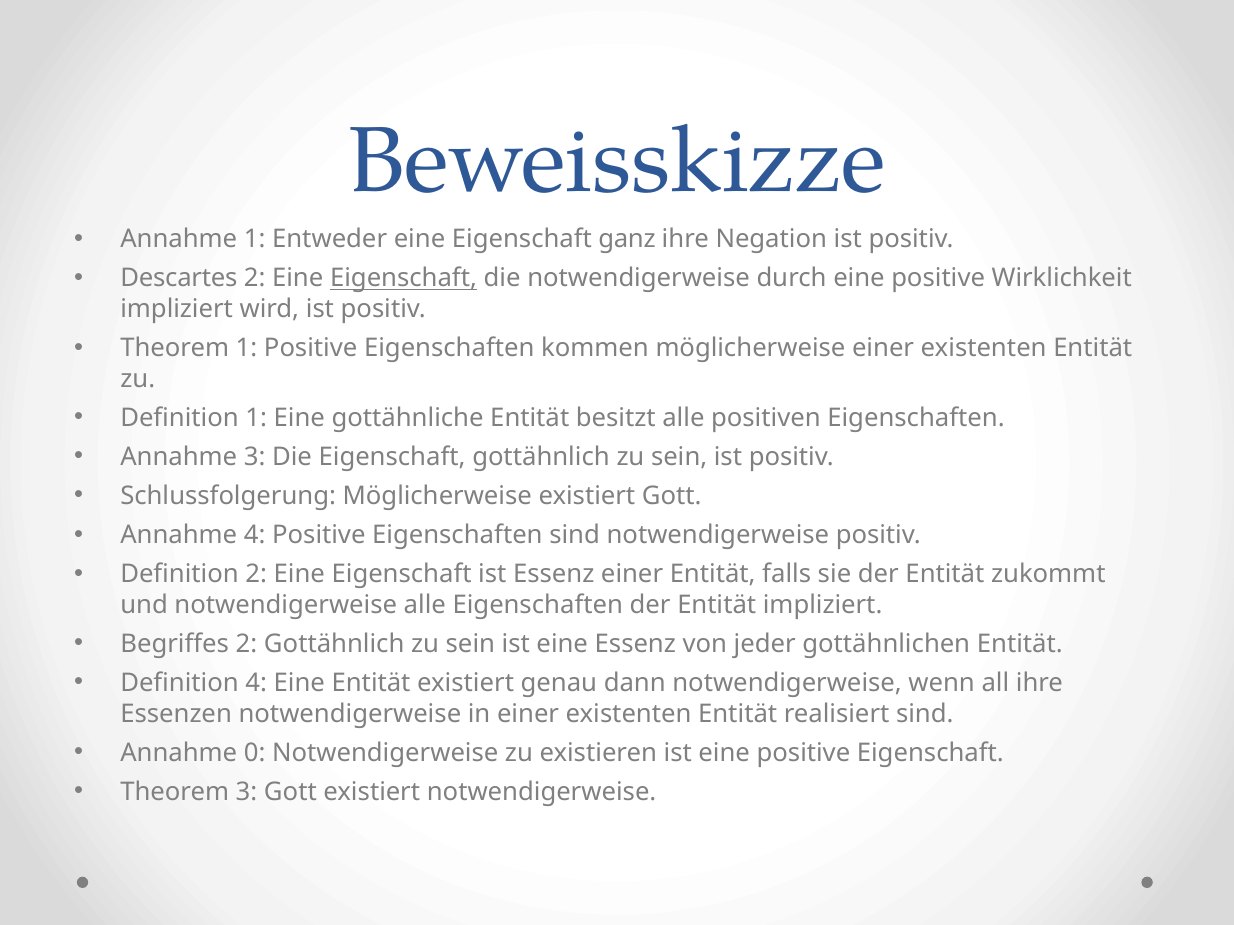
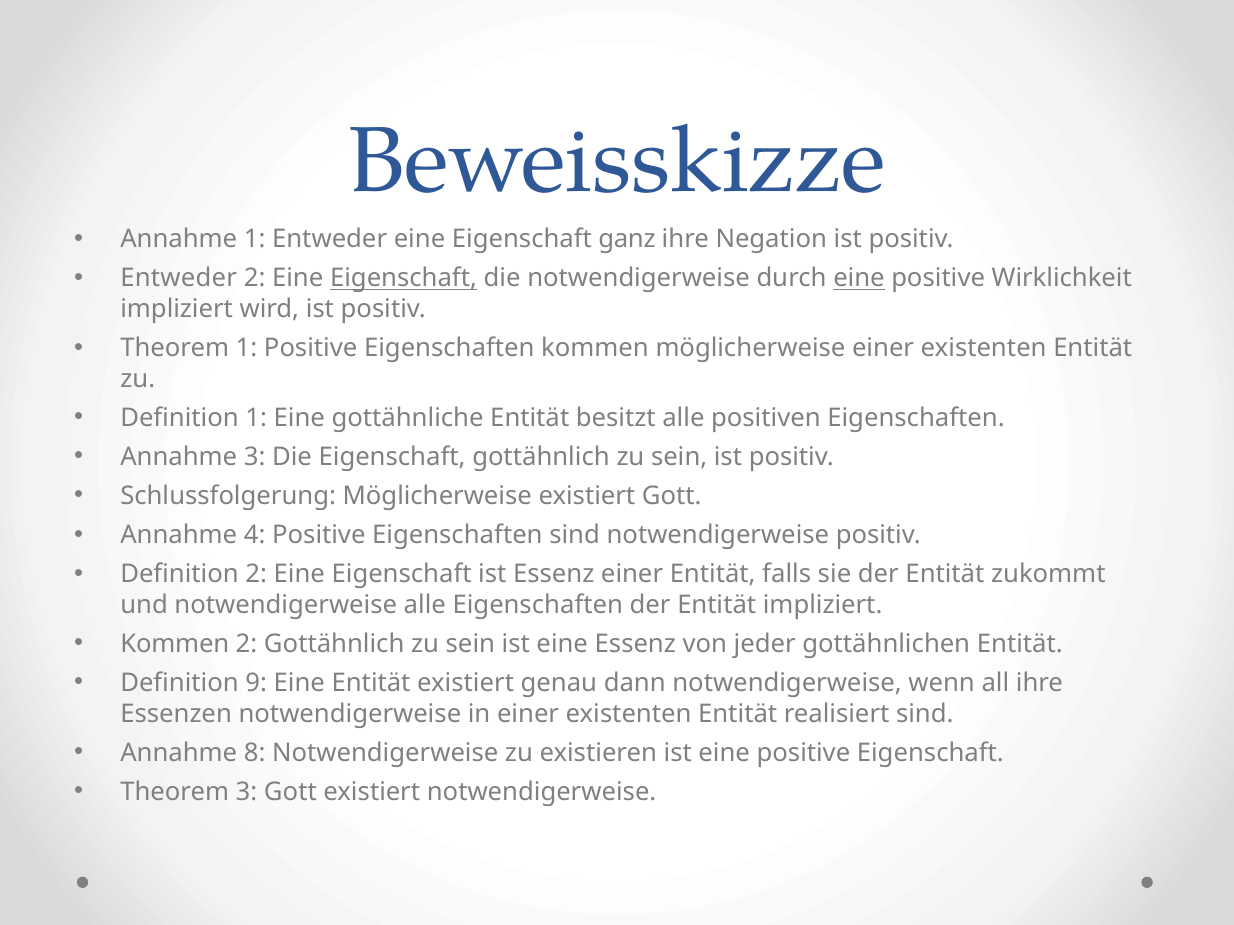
Descartes: Descartes -> Entweder (179, 278)
eine underline: none -> present (859, 278)
Begriffes: Begriffes -> Kommen (175, 644)
Definition 4: 4 -> 9 (256, 683)
0: 0 -> 8 (255, 753)
